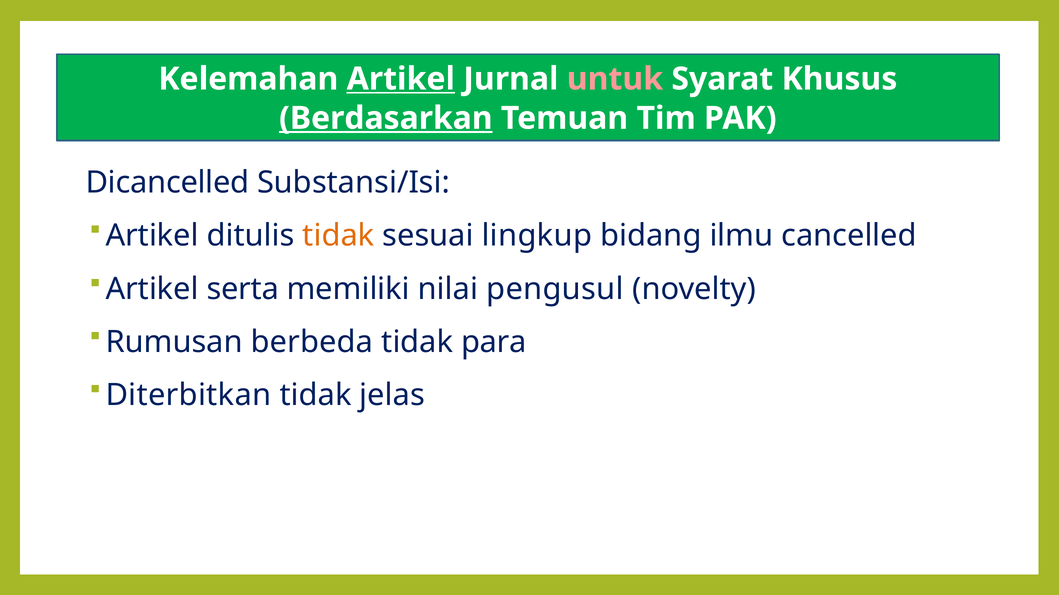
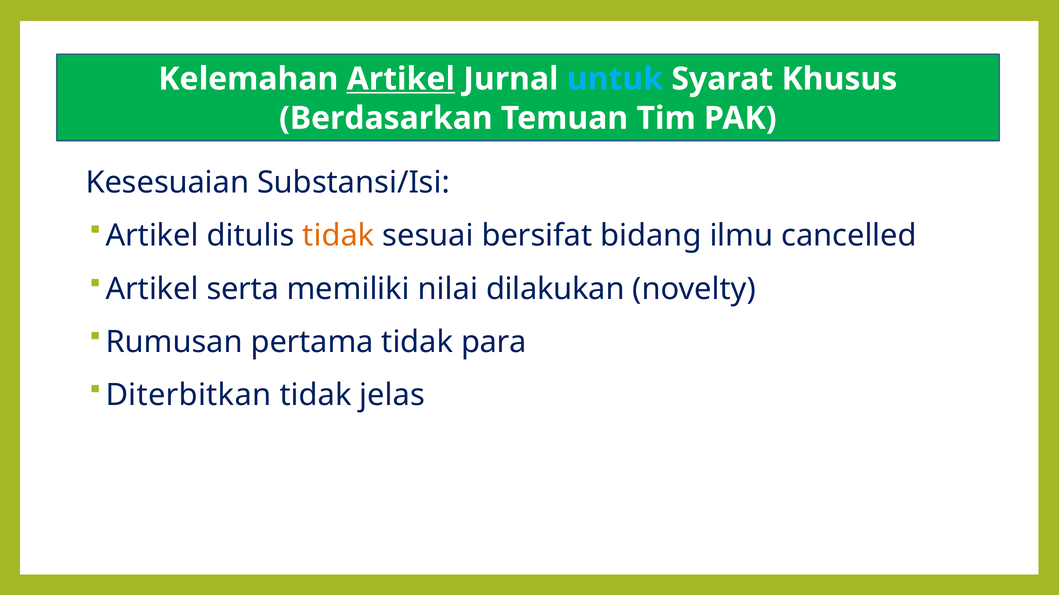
untuk colour: pink -> light blue (615, 79)
Berdasarkan underline: present -> none (386, 118)
Dicancelled: Dicancelled -> Kesesuaian (167, 183)
lingkup: lingkup -> bersifat (537, 236)
pengusul: pengusul -> dilakukan (555, 289)
berbeda: berbeda -> pertama (312, 342)
